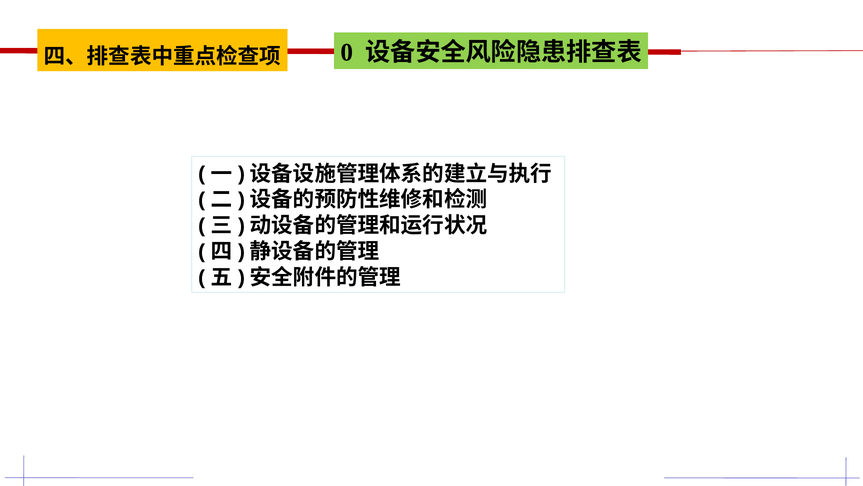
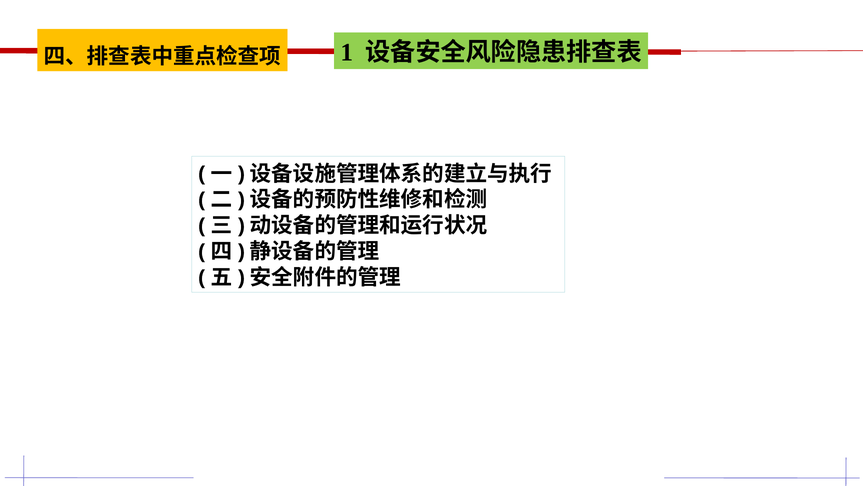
0: 0 -> 1 (347, 52)
